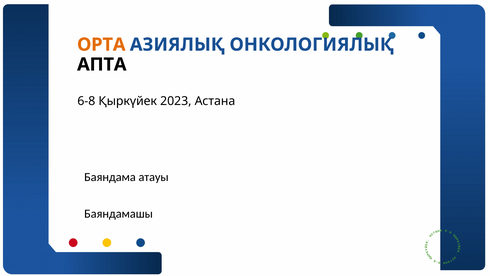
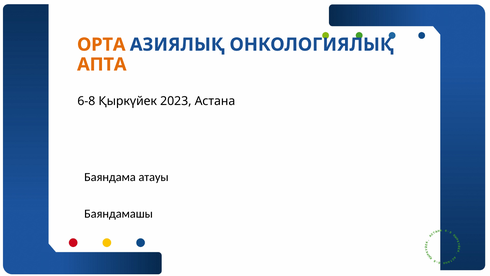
АПТА colour: black -> orange (102, 64)
